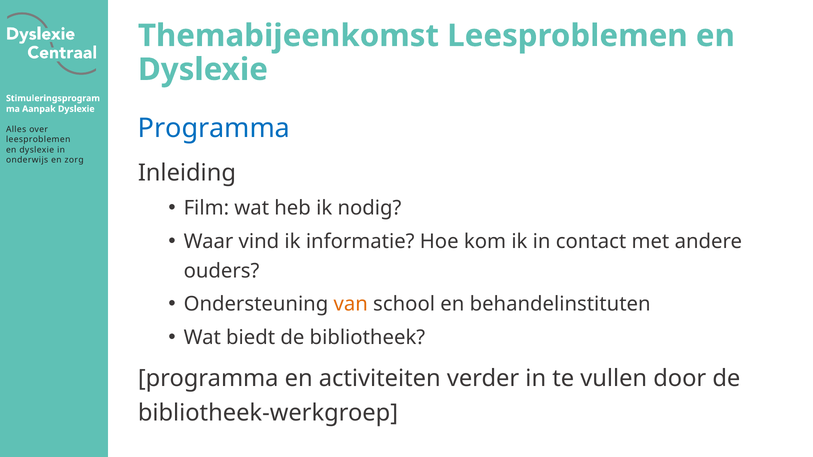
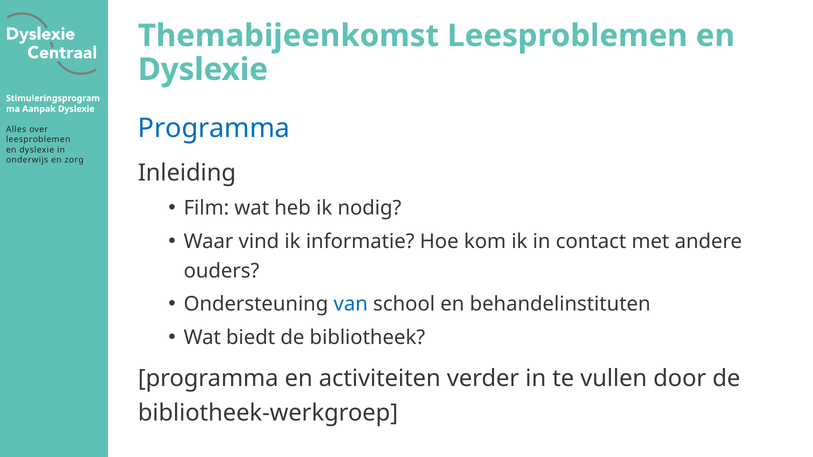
van colour: orange -> blue (351, 304)
